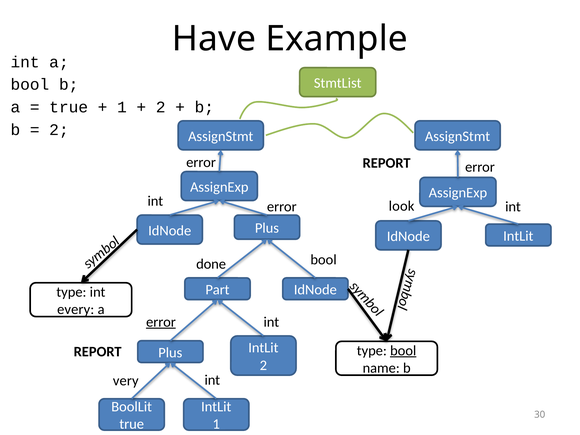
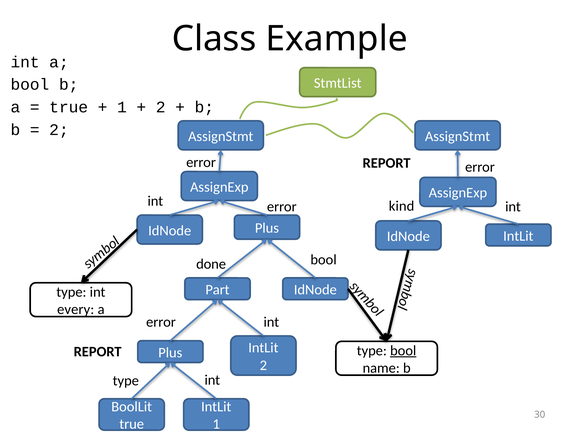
Have: Have -> Class (214, 39)
look: look -> kind (402, 206)
error underline: present -> none (161, 322)
very: very -> type (126, 381)
